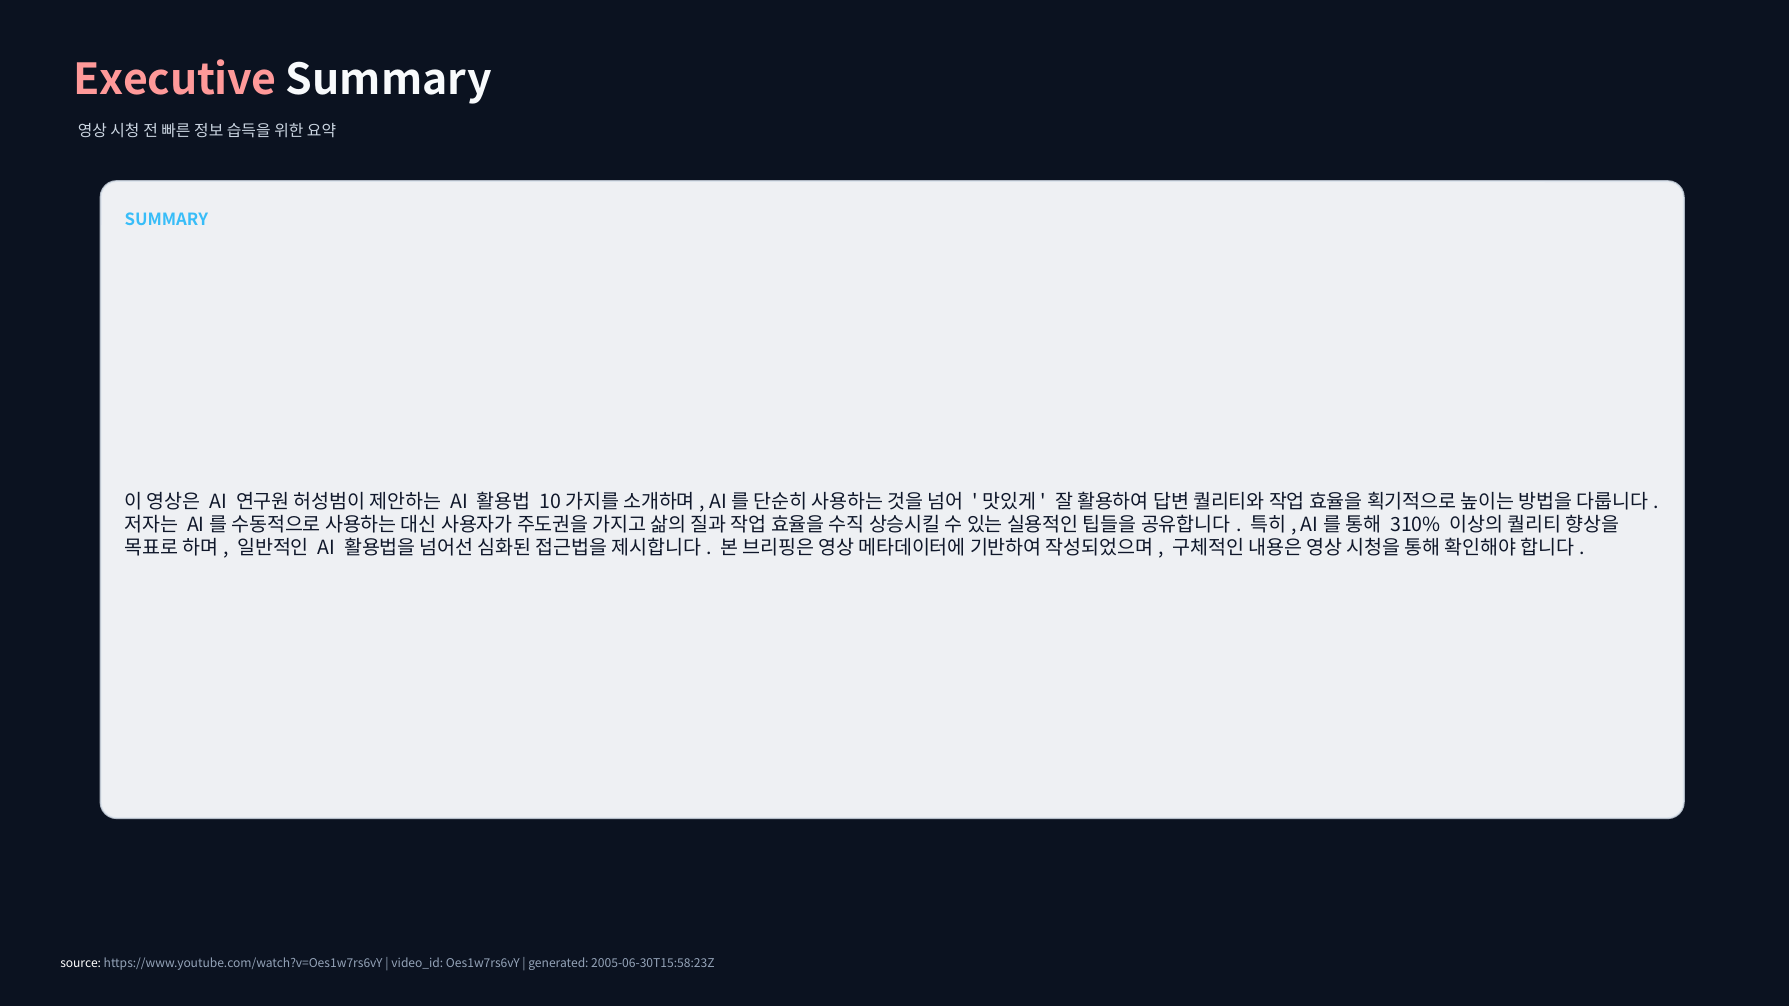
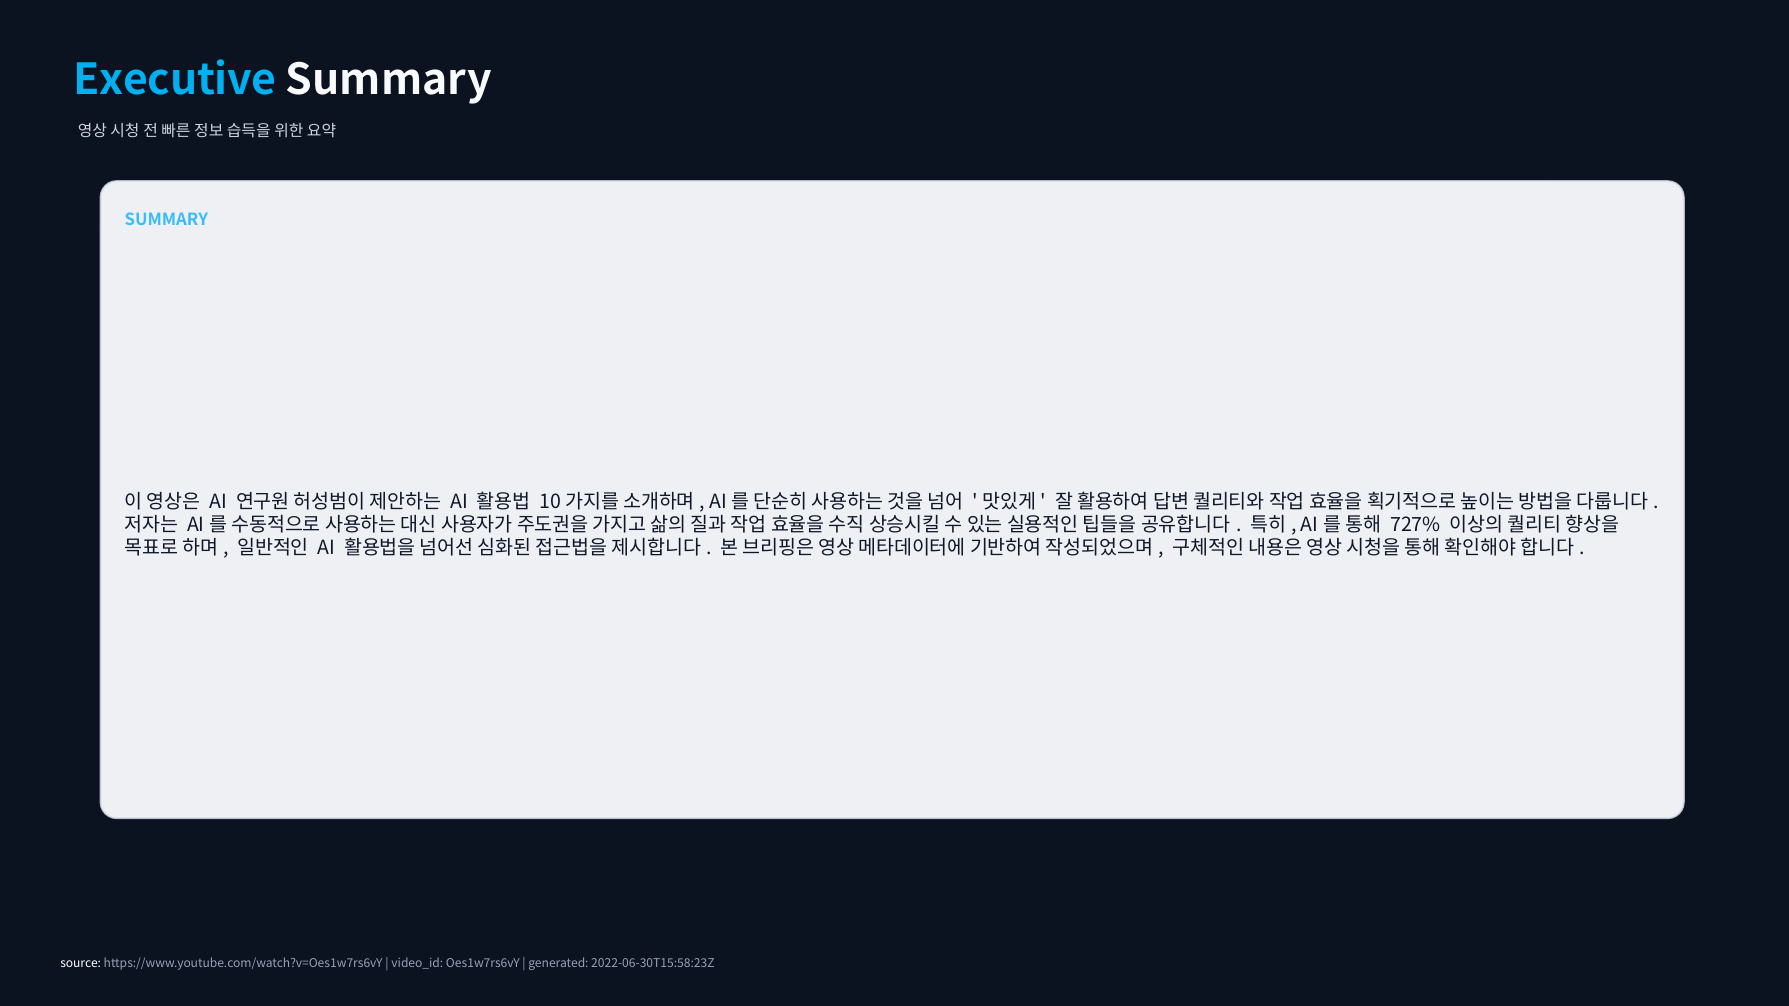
Executive colour: pink -> light blue (175, 80)
310%: 310% -> 727% (1415, 525)
2005-06-30T15:58:23Z: 2005-06-30T15:58:23Z -> 2022-06-30T15:58:23Z (653, 964)
